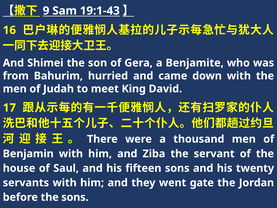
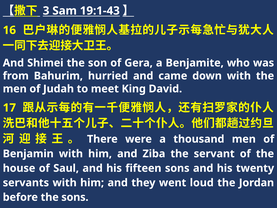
9: 9 -> 3 (46, 11)
gate: gate -> loud (202, 183)
